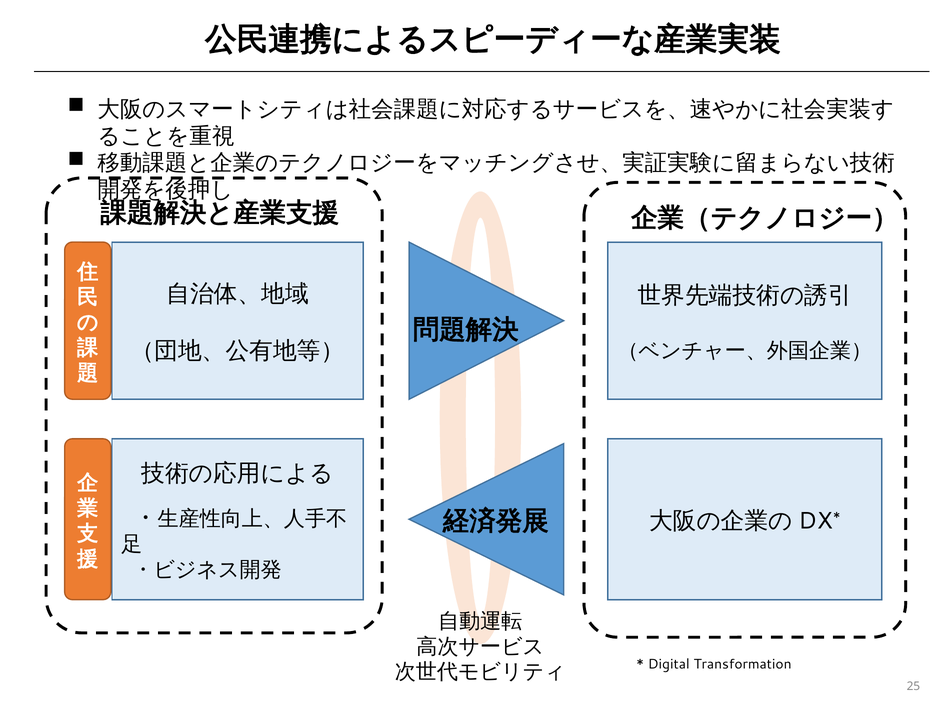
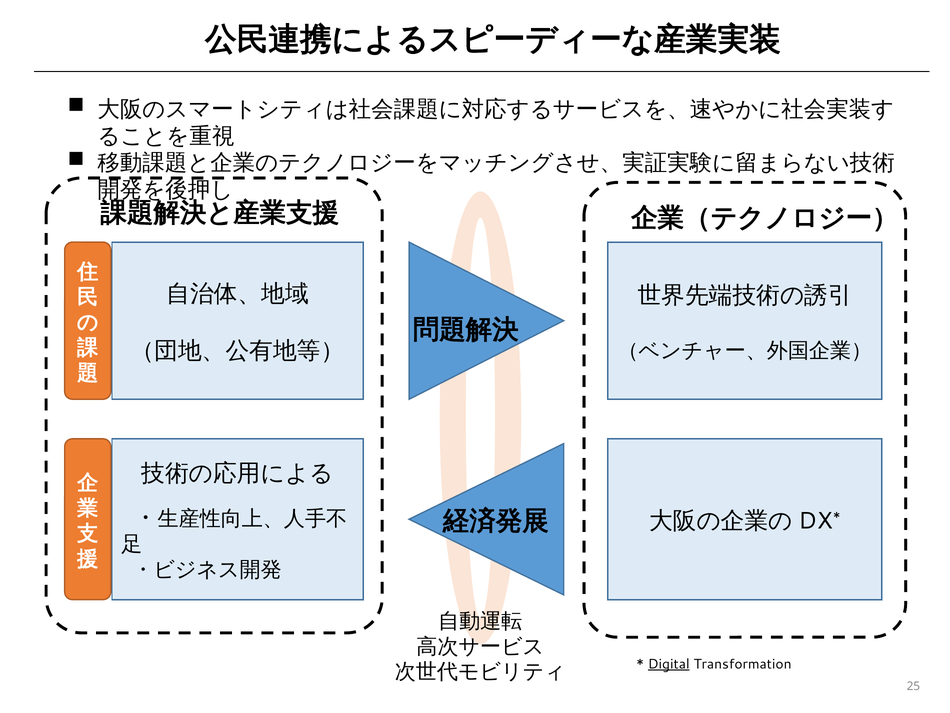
Digital underline: none -> present (669, 664)
